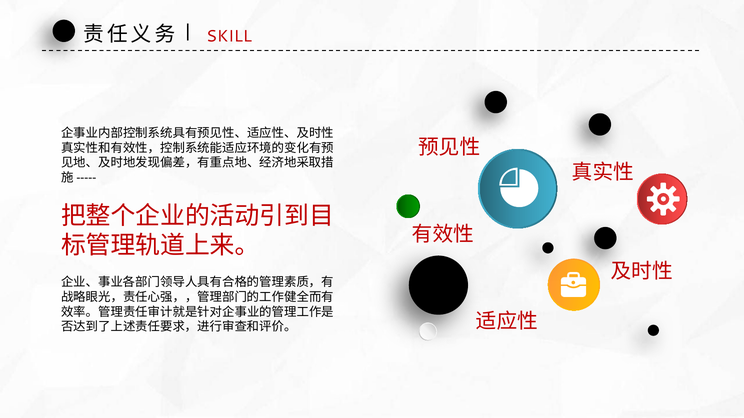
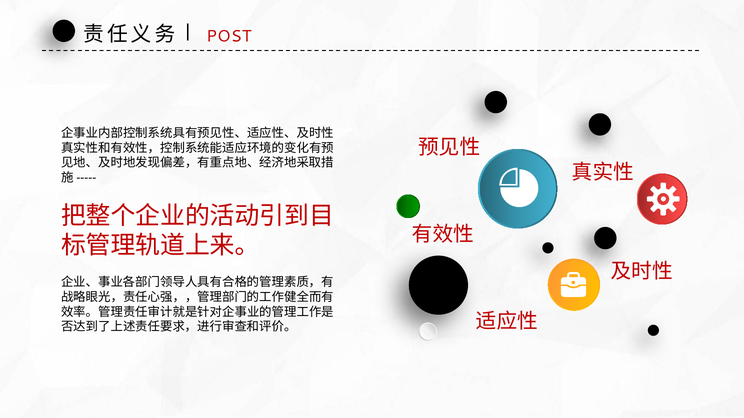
SKILL: SKILL -> POST (229, 37)
